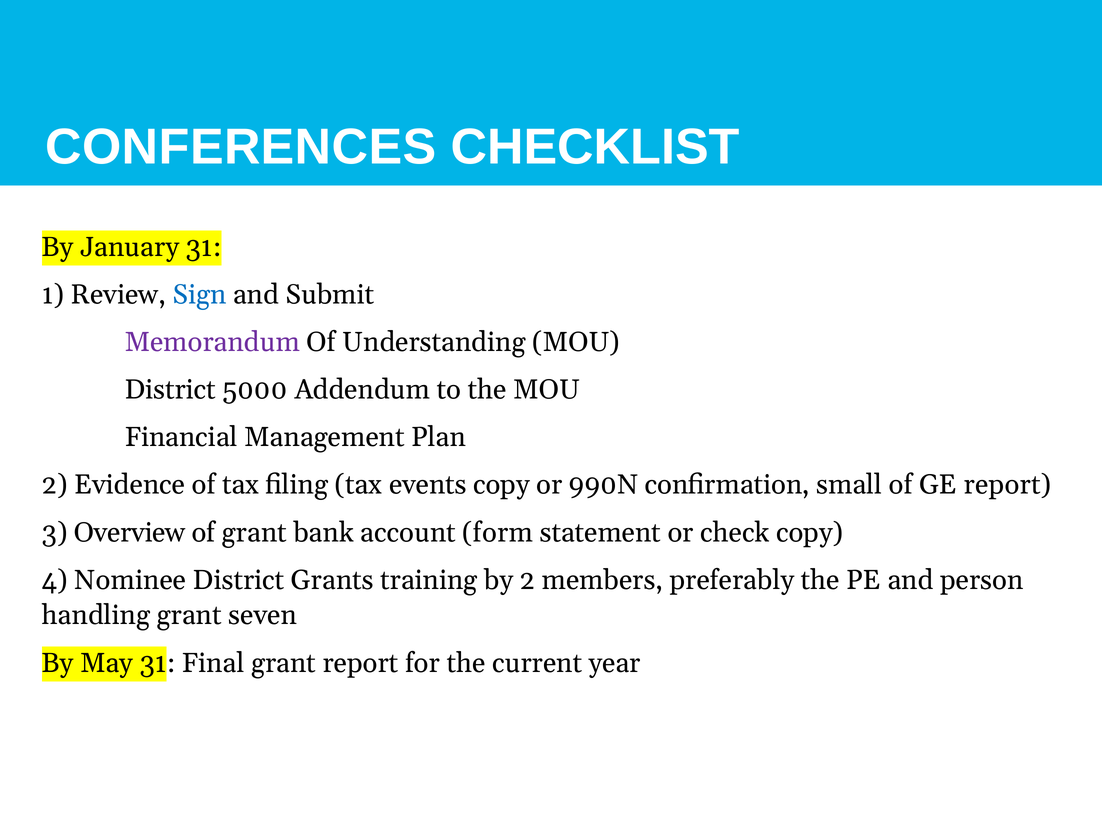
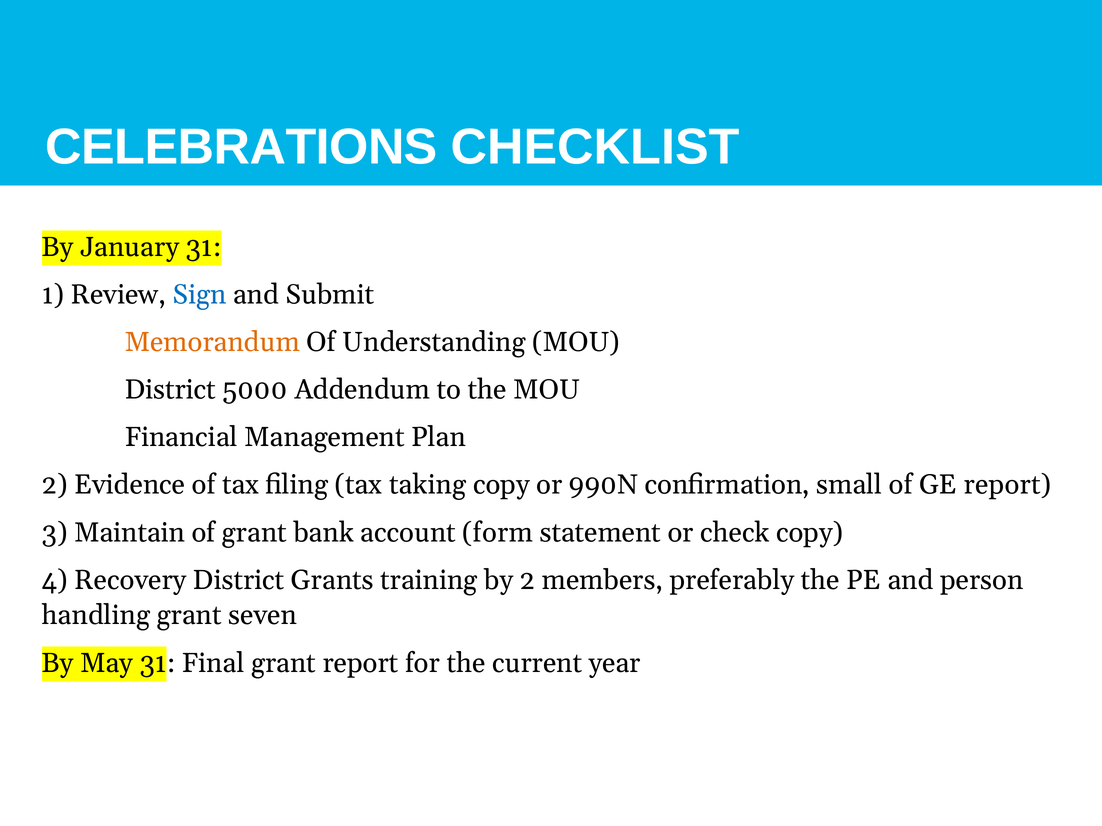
CONFERENCES: CONFERENCES -> CELEBRATIONS (241, 147)
Memorandum colour: purple -> orange (212, 342)
events: events -> taking (428, 485)
Overview: Overview -> Maintain (130, 533)
Nominee: Nominee -> Recovery (130, 580)
